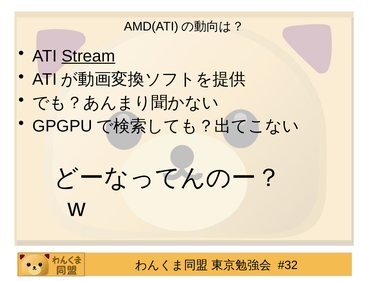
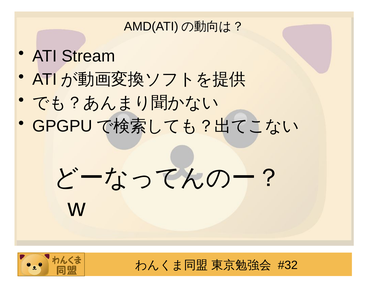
Stream underline: present -> none (88, 56)
